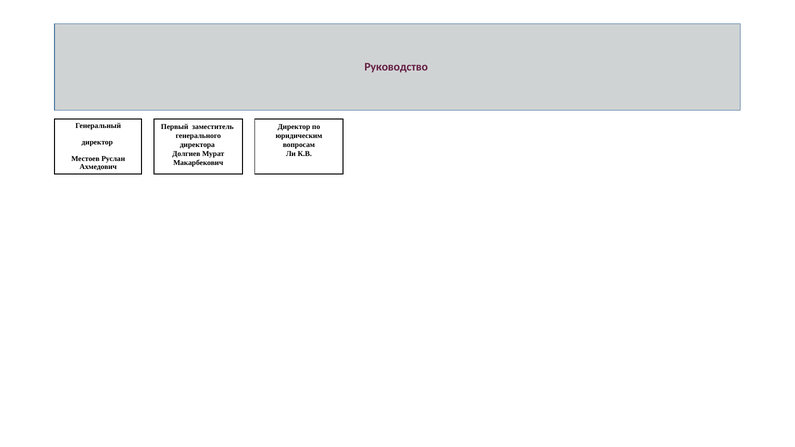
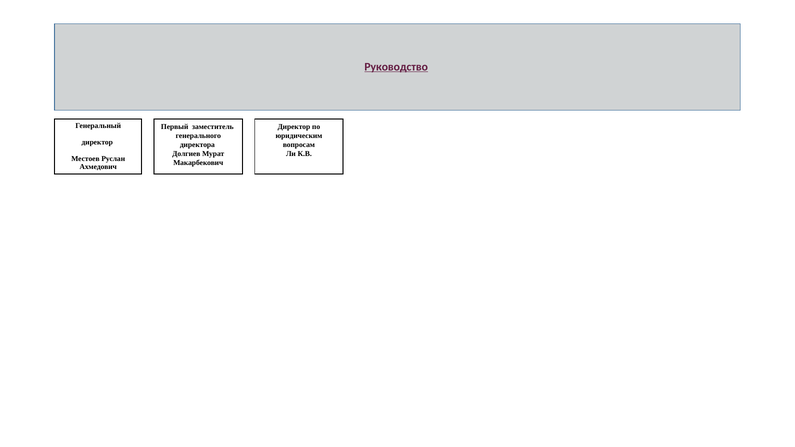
Руководство underline: none -> present (396, 67)
